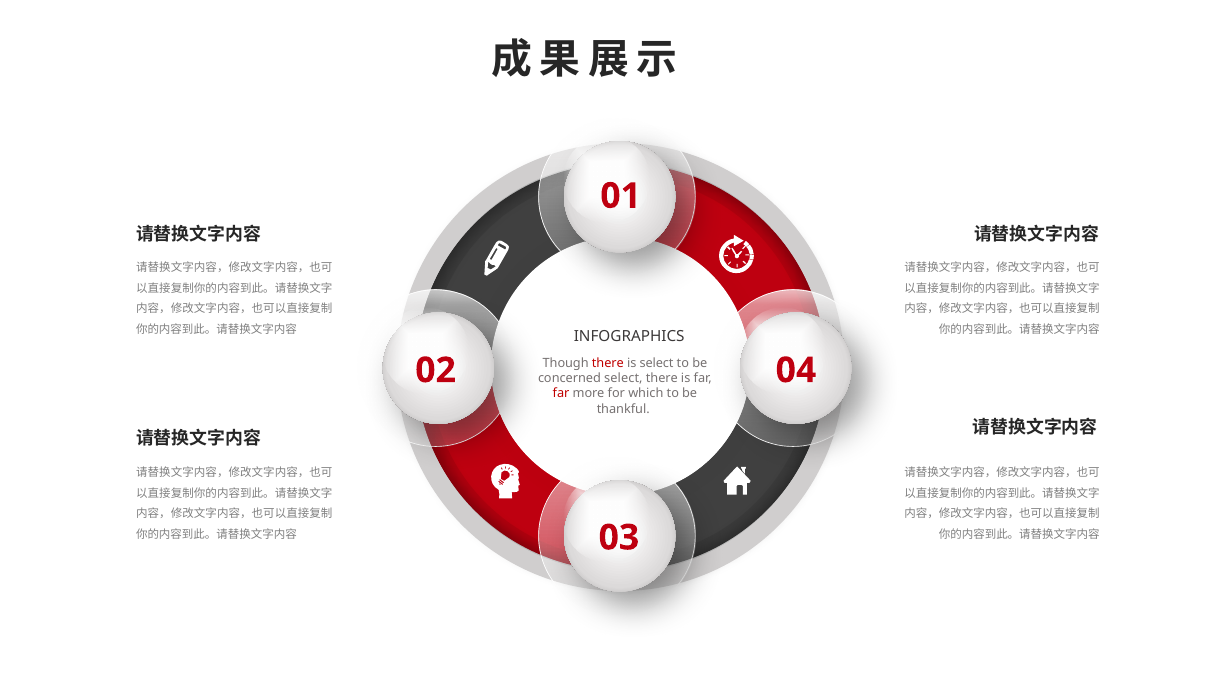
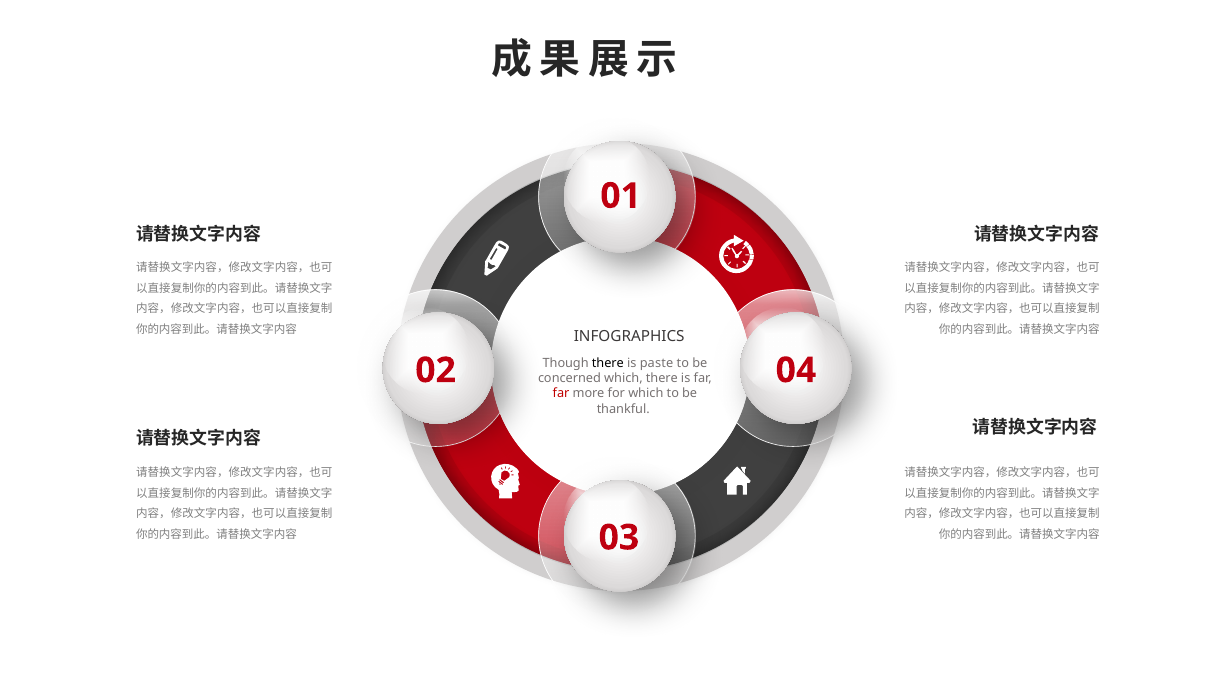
there colour: red -> black (608, 363)
is select: select -> paste (656, 363)
concerned select: select -> which (623, 378)
